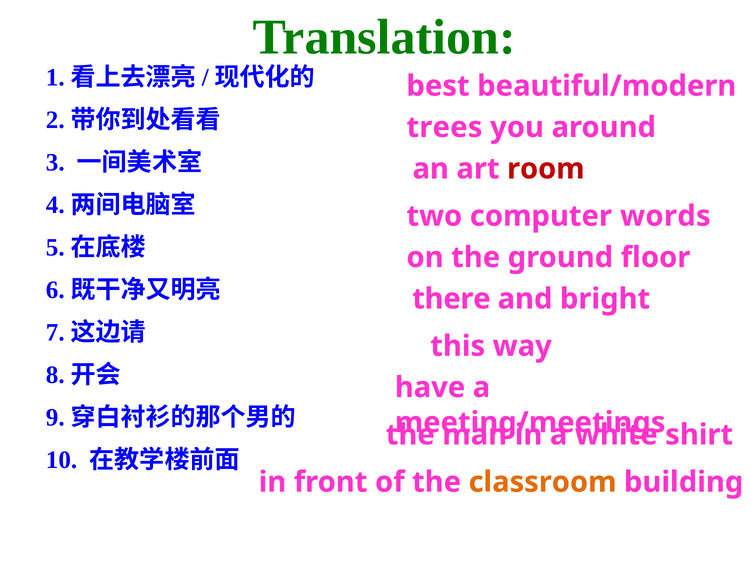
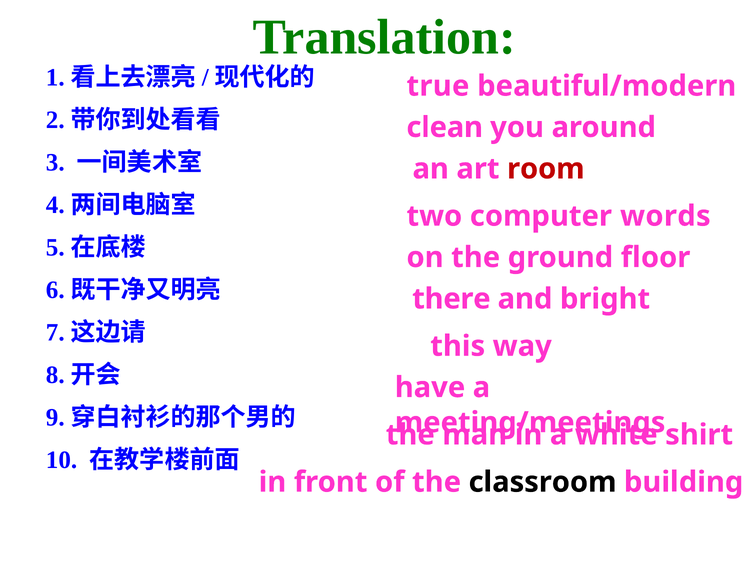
best: best -> true (438, 86)
trees: trees -> clean (445, 127)
classroom colour: orange -> black (543, 482)
